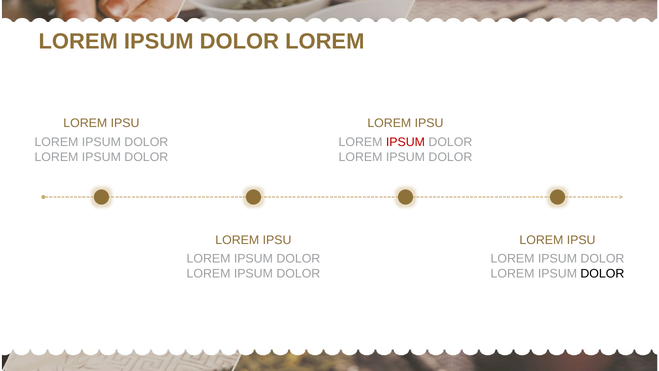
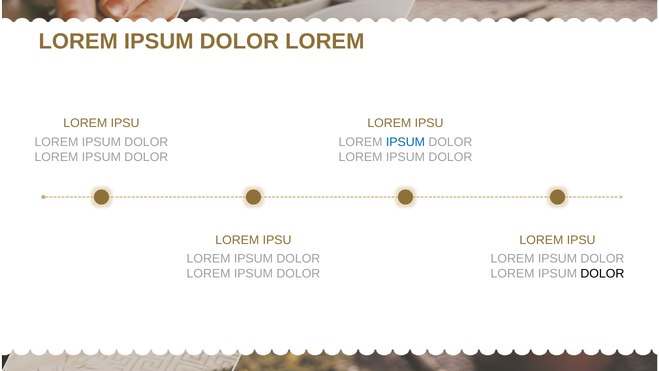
IPSUM colour: red -> blue (405, 142)
